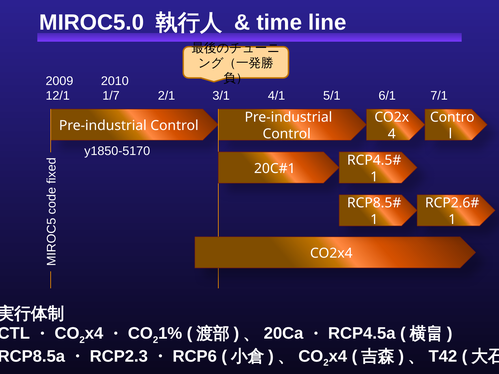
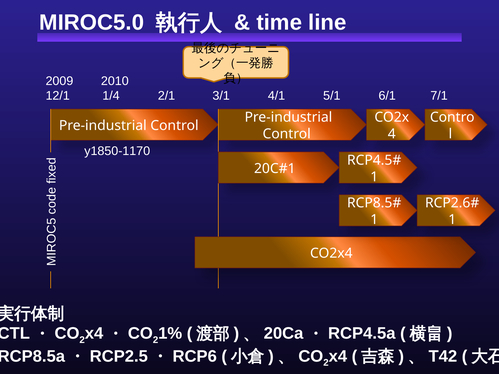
1/7: 1/7 -> 1/4 (111, 96)
y1850-5170: y1850-5170 -> y1850-1170 (117, 151)
RCP2.3: RCP2.3 -> RCP2.5 (119, 356)
